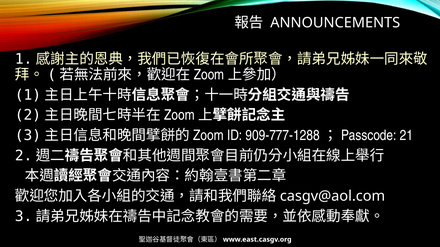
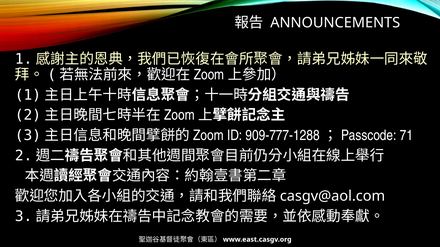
21: 21 -> 71 (406, 136)
